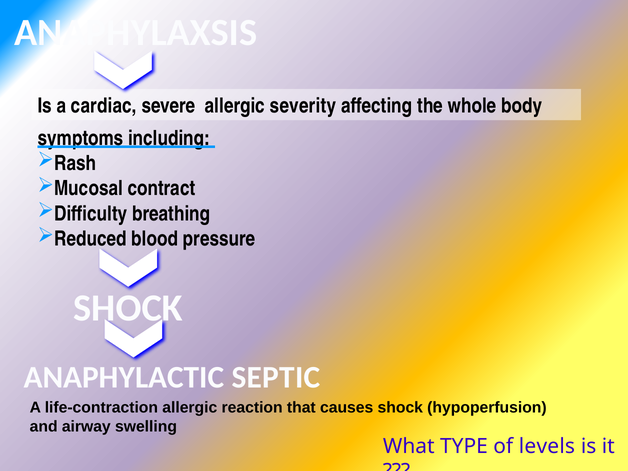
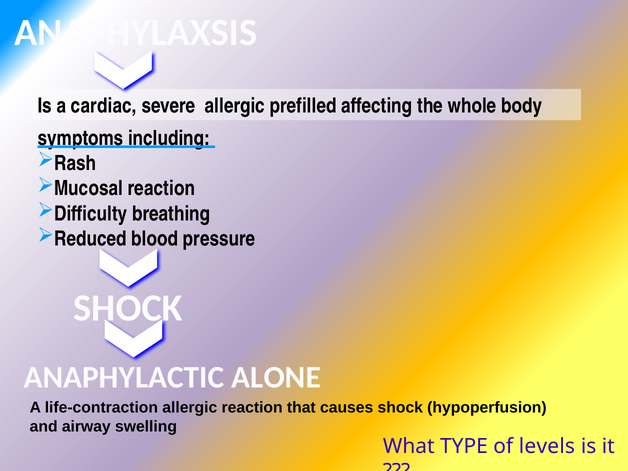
severity: severity -> prefilled (303, 106)
Mucosal contract: contract -> reaction (161, 189)
SEPTIC: SEPTIC -> ALONE (276, 377)
